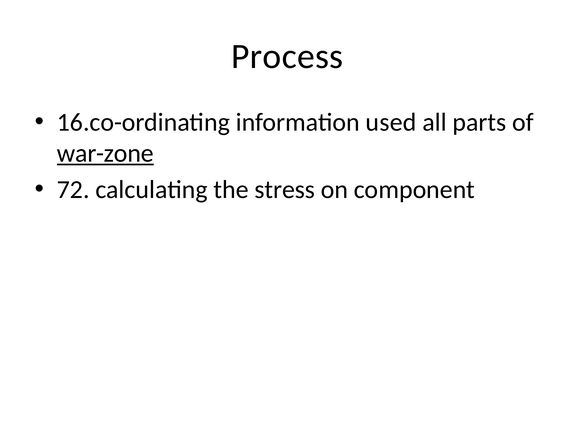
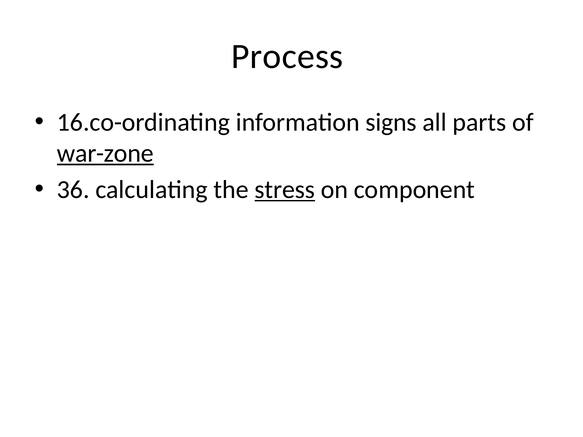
used: used -> signs (391, 122)
72: 72 -> 36 (73, 190)
stress underline: none -> present (285, 190)
